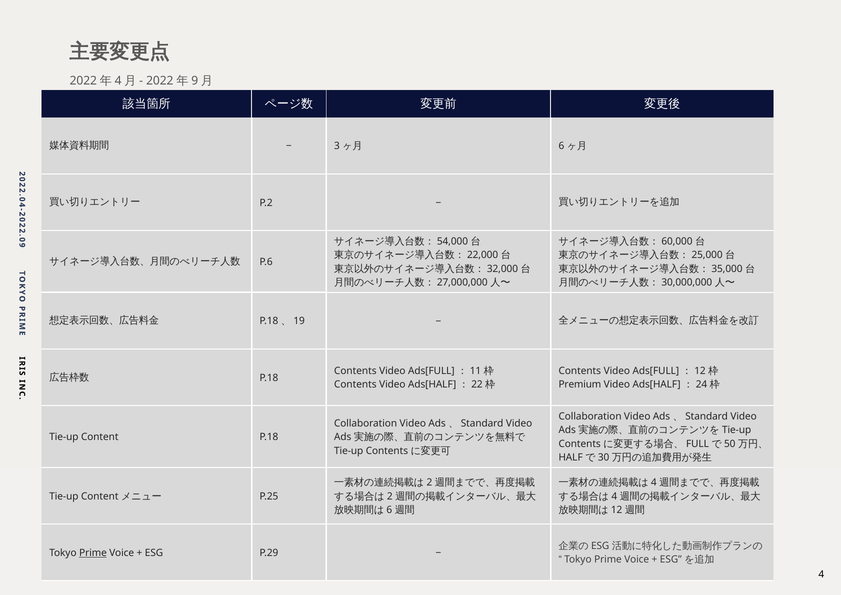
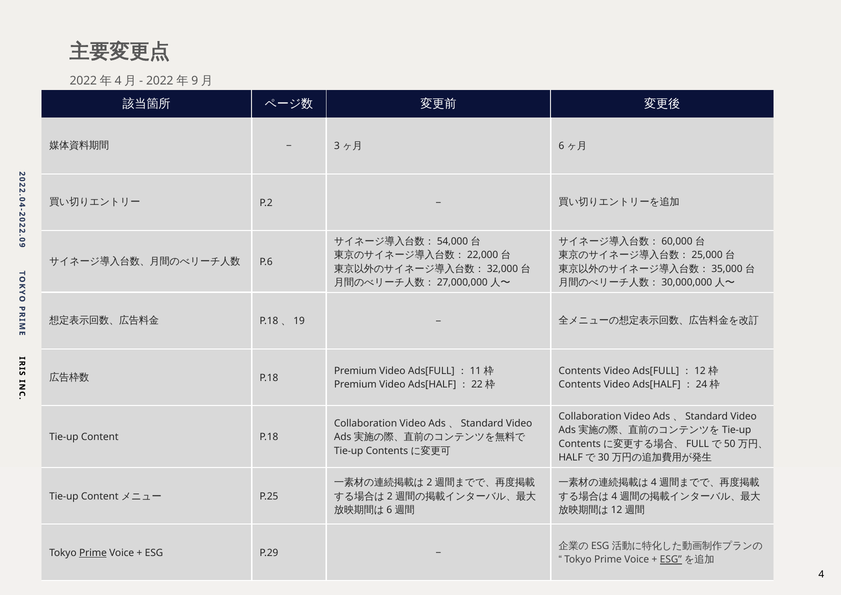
Contents: Contents -> Premium (355, 371)
Contents: Contents -> Premium (355, 384)
Premium: Premium -> Contents (580, 384)
ESG underline: none -> present (671, 559)
